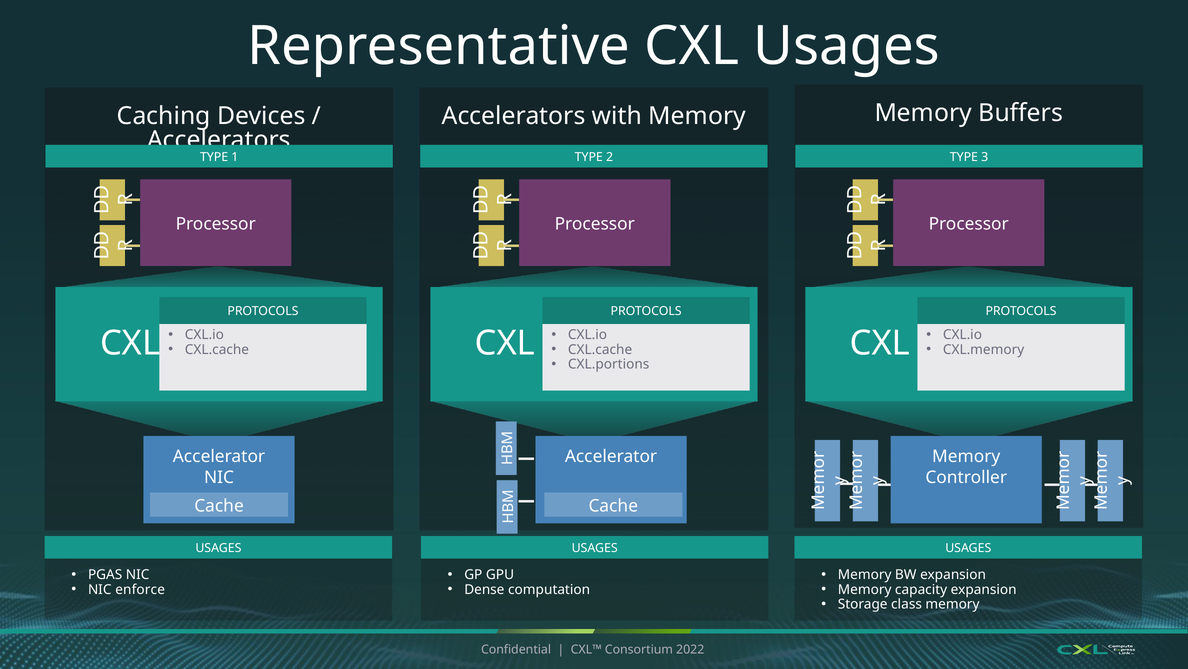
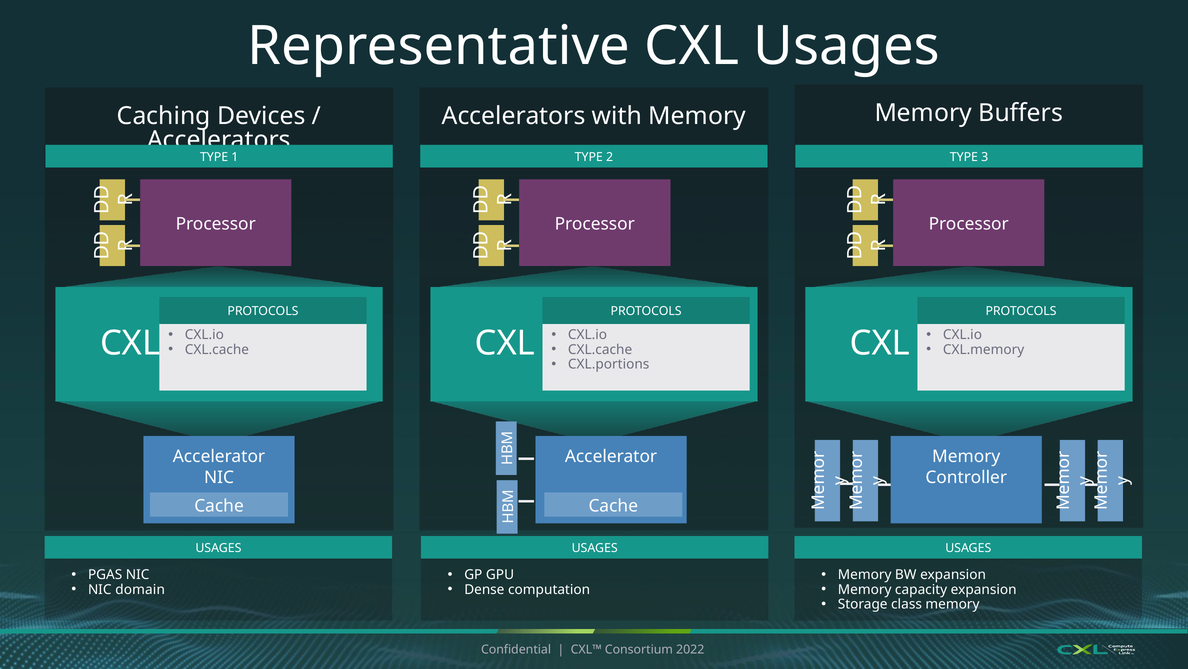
enforce: enforce -> domain (140, 589)
